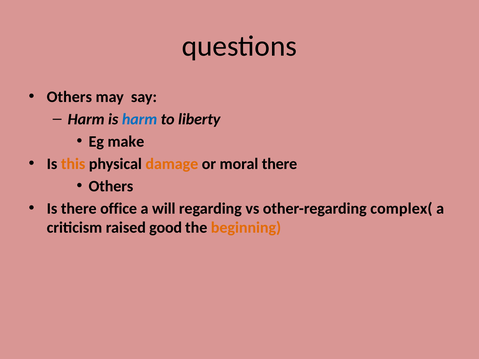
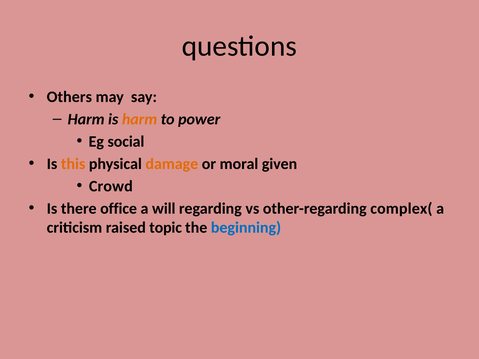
harm colour: blue -> orange (140, 119)
liberty: liberty -> power (199, 119)
make: make -> social (126, 142)
moral there: there -> given (280, 164)
Others: Others -> Crowd (111, 186)
good: good -> topic (166, 228)
beginning colour: orange -> blue (246, 228)
